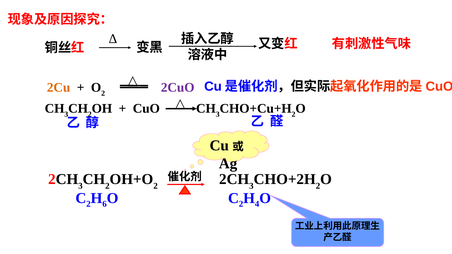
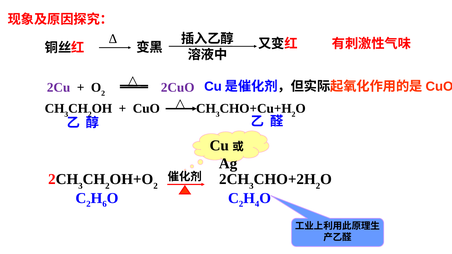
2Cu colour: orange -> purple (59, 88)
